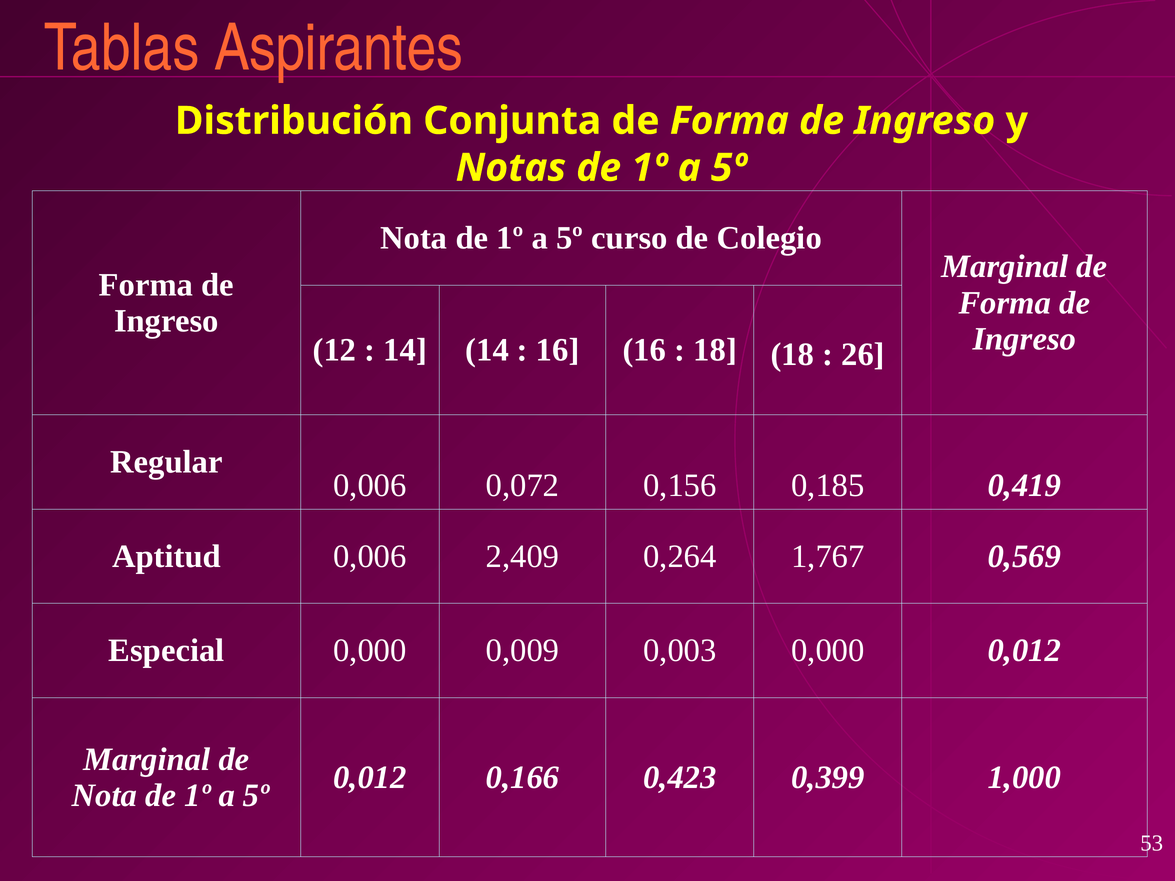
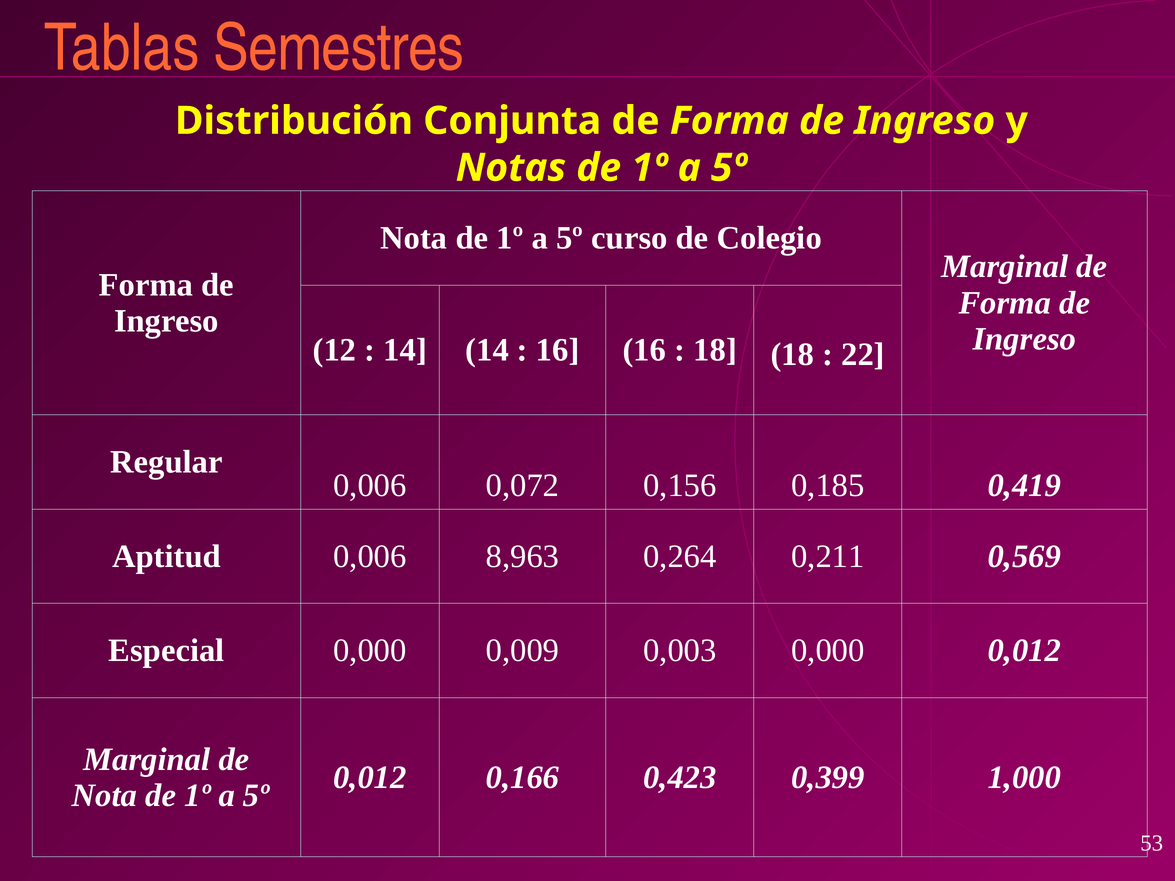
Aspirantes: Aspirantes -> Semestres (339, 48)
26: 26 -> 22 (863, 355)
2,409: 2,409 -> 8,963 (523, 557)
1,767: 1,767 -> 0,211 (828, 557)
